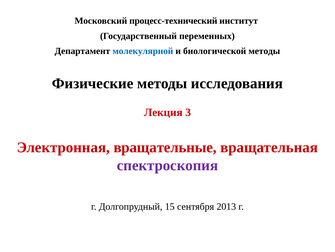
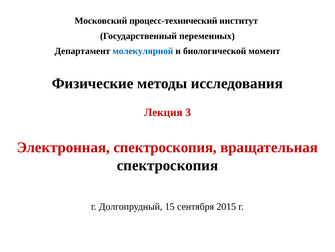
биологической методы: методы -> момент (264, 51)
Электронная вращательные: вращательные -> спектроскопия (165, 147)
спектроскопия colour: purple -> black (167, 165)
2013: 2013 -> 2015 (226, 206)
